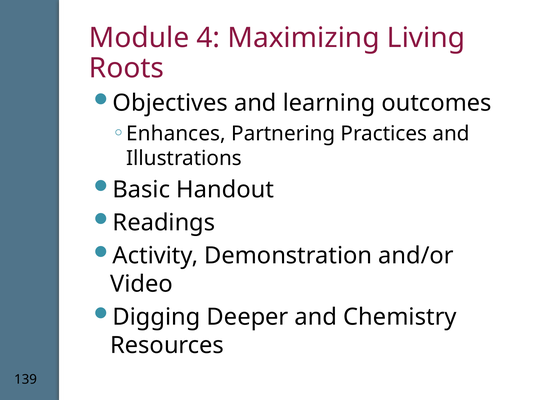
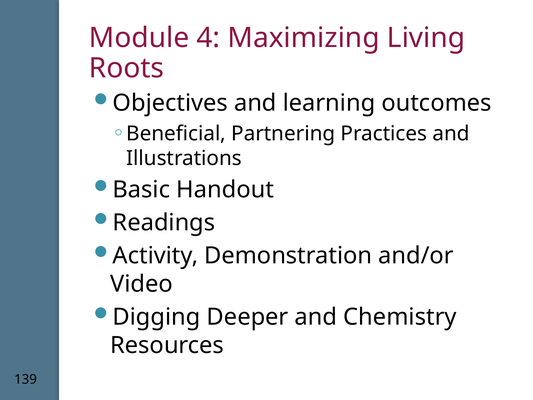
Enhances: Enhances -> Beneficial (176, 133)
